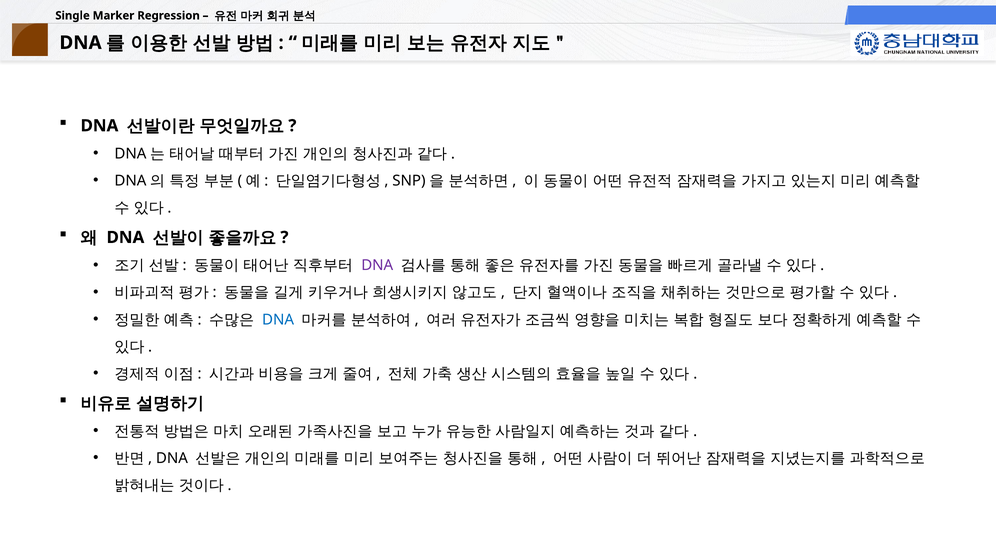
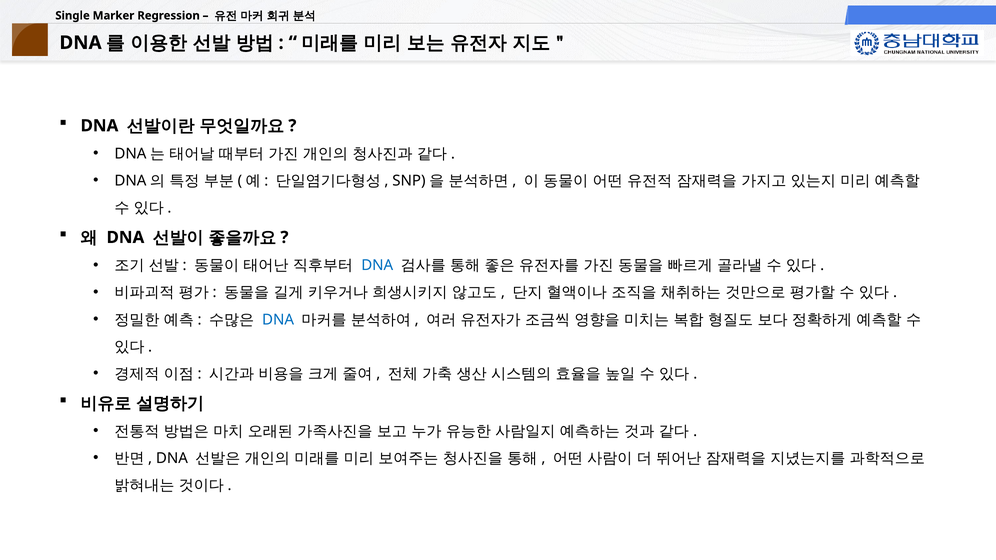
DNA colour: purple -> blue (377, 266)
